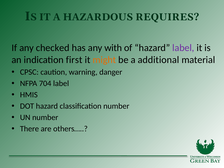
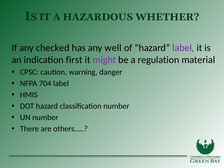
REQUIRES: REQUIRES -> WHETHER (167, 17)
with: with -> well (113, 48)
might colour: orange -> purple (104, 60)
additional: additional -> regulation (159, 60)
